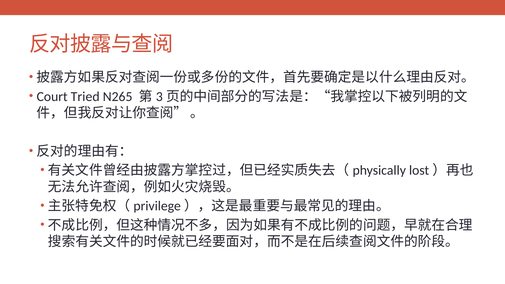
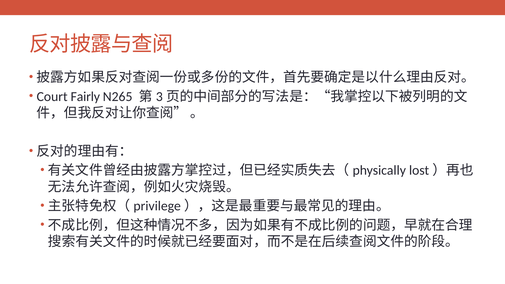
Tried: Tried -> Fairly (85, 97)
